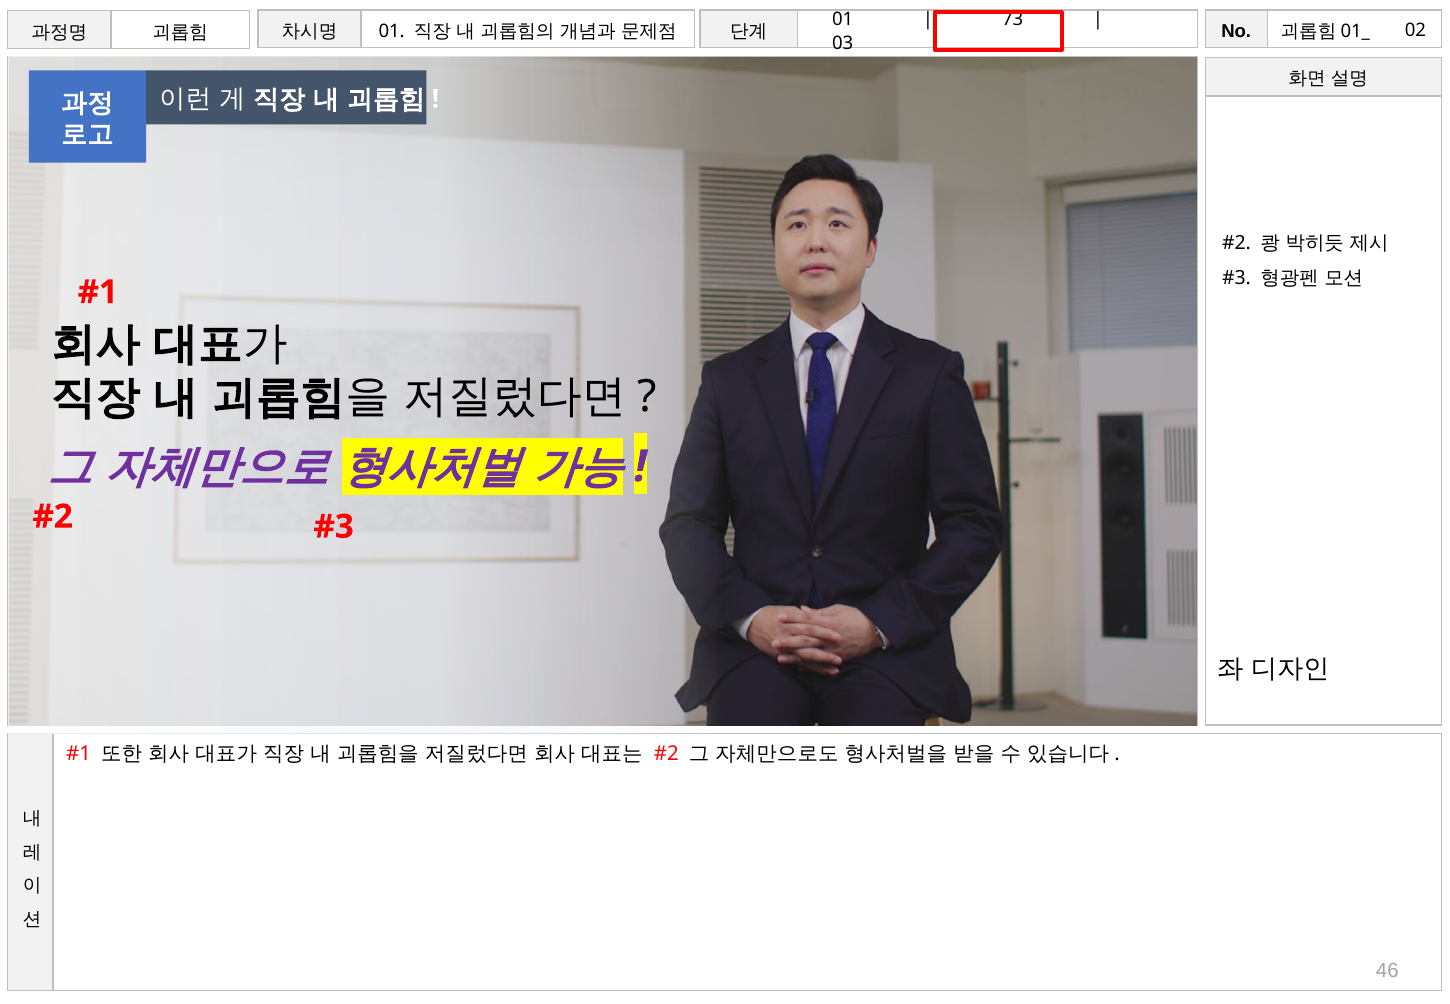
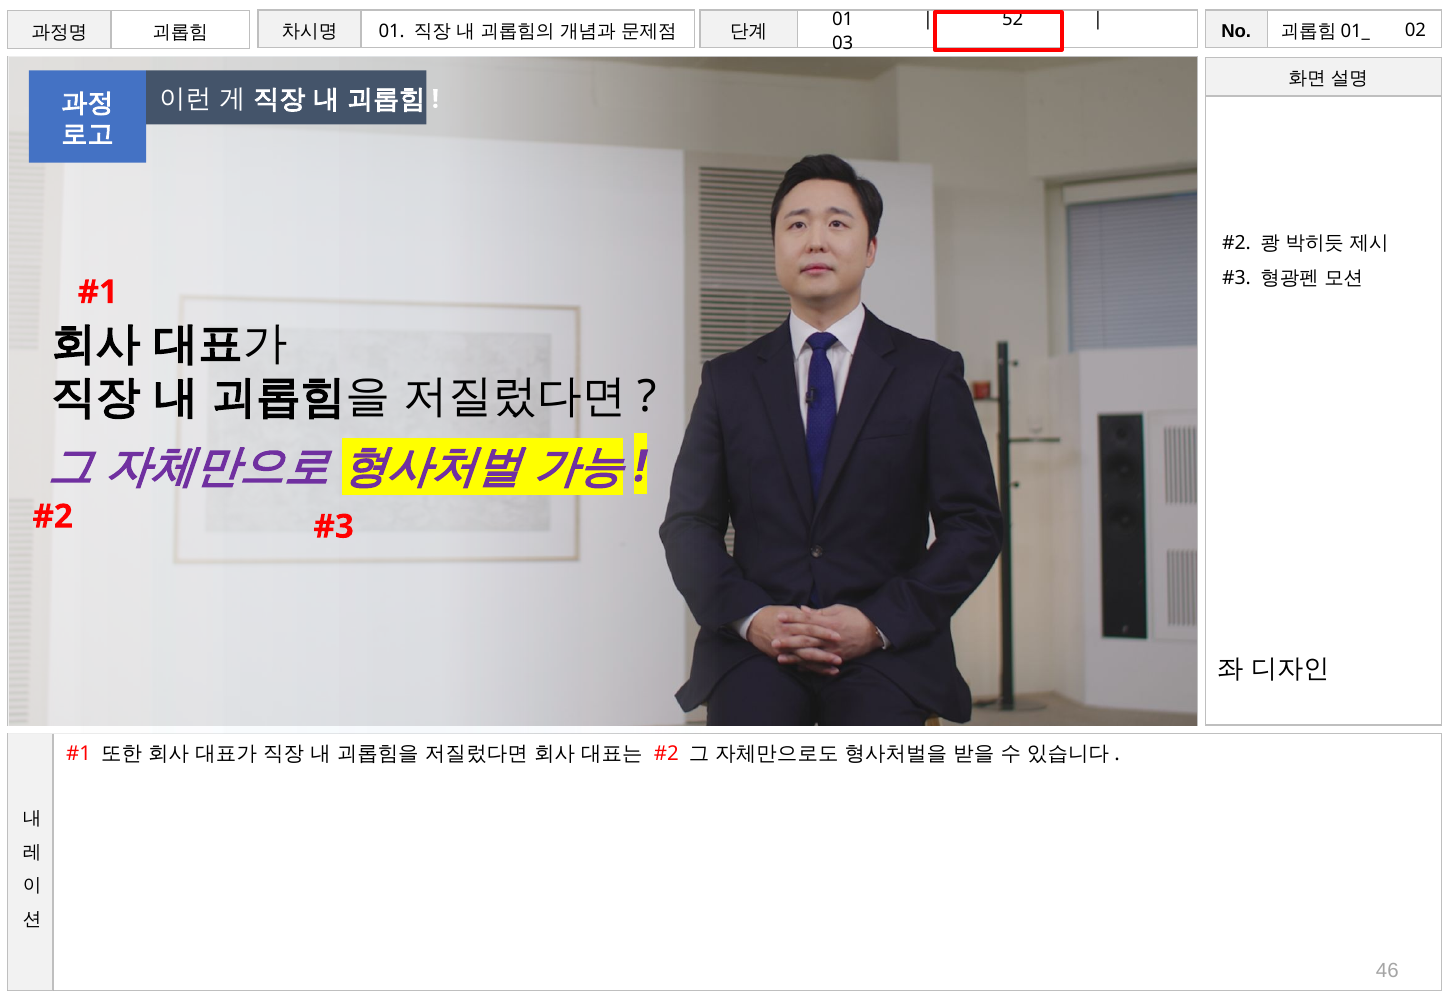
73: 73 -> 52 (1013, 19)
